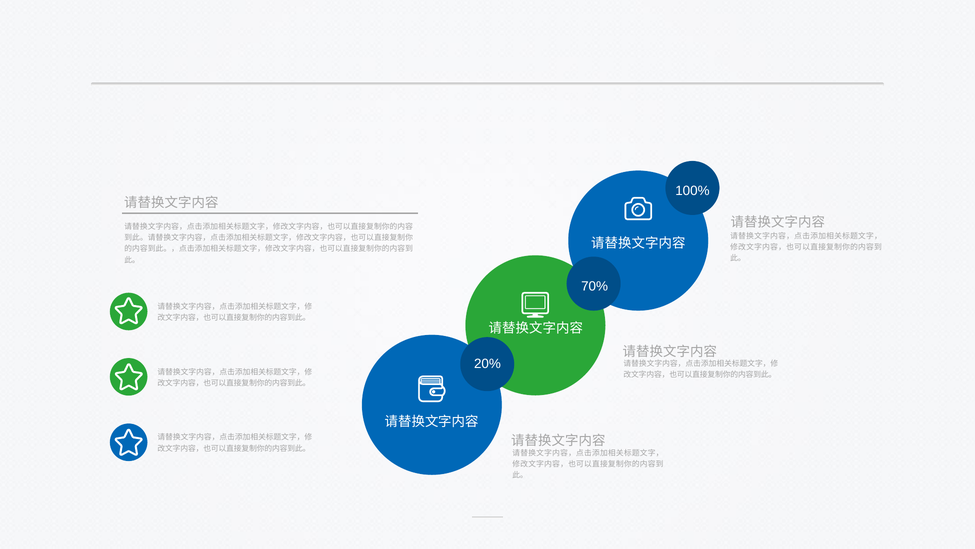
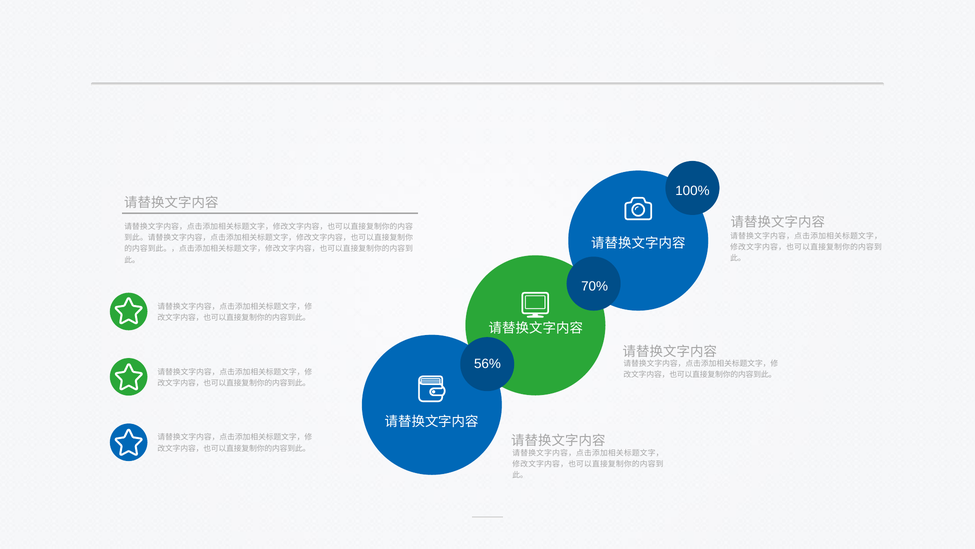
20%: 20% -> 56% (487, 363)
